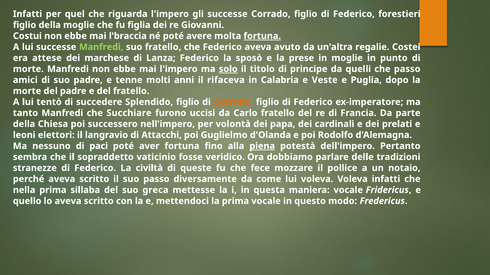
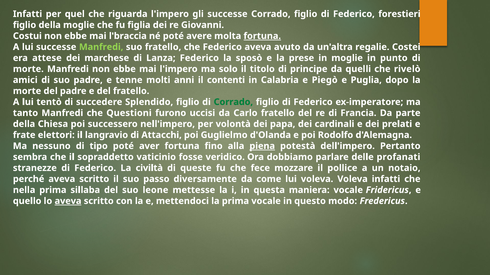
solo underline: present -> none (228, 69)
che passo: passo -> rivelò (407, 69)
rifaceva: rifaceva -> contenti (226, 80)
Veste: Veste -> Piegò (325, 80)
Corrado colour: orange -> green (233, 102)
Succhiare: Succhiare -> Questioni (129, 113)
leoni: leoni -> frate (24, 135)
paci: paci -> tipo (99, 146)
tradizioni: tradizioni -> profanati (398, 157)
greca: greca -> leone (155, 190)
aveva underline: none -> present (68, 201)
